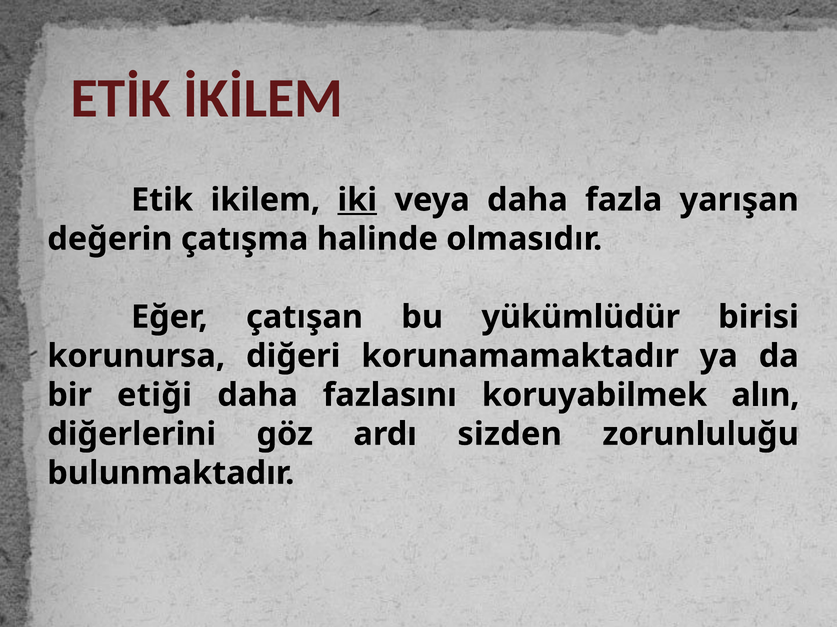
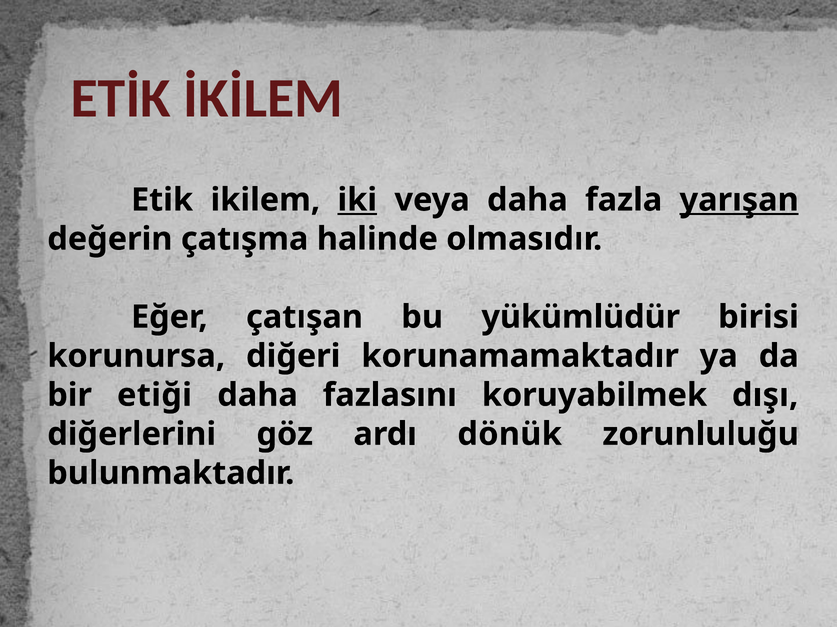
yarışan underline: none -> present (739, 200)
alın: alın -> dışı (765, 396)
sizden: sizden -> dönük (510, 435)
